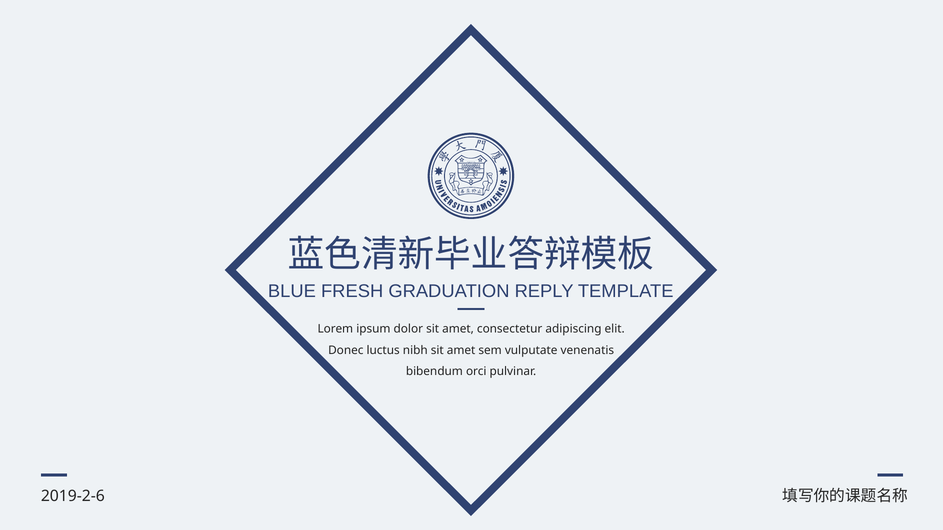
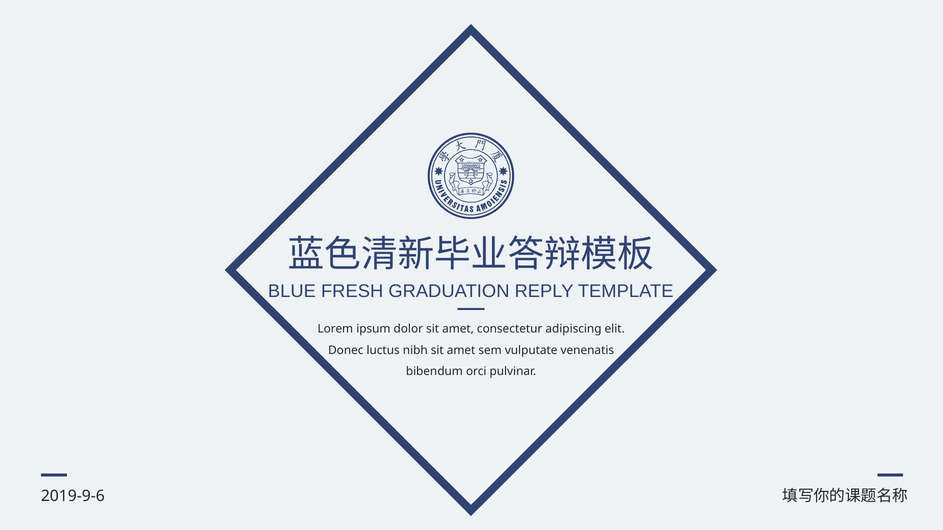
2019-2-6: 2019-2-6 -> 2019-9-6 (73, 496)
